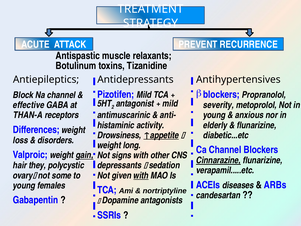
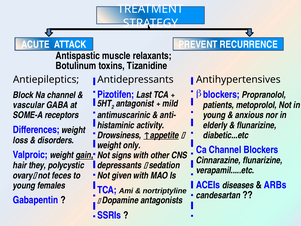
Pizotifen Mild: Mild -> Last (144, 95)
effective: effective -> vascular (29, 105)
severity: severity -> patients (219, 105)
THAN-A: THAN-A -> SOME-A (28, 115)
long: long -> only (132, 145)
Cinnarazine underline: present -> none (218, 160)
some: some -> feces (62, 175)
with underline: present -> none (141, 175)
